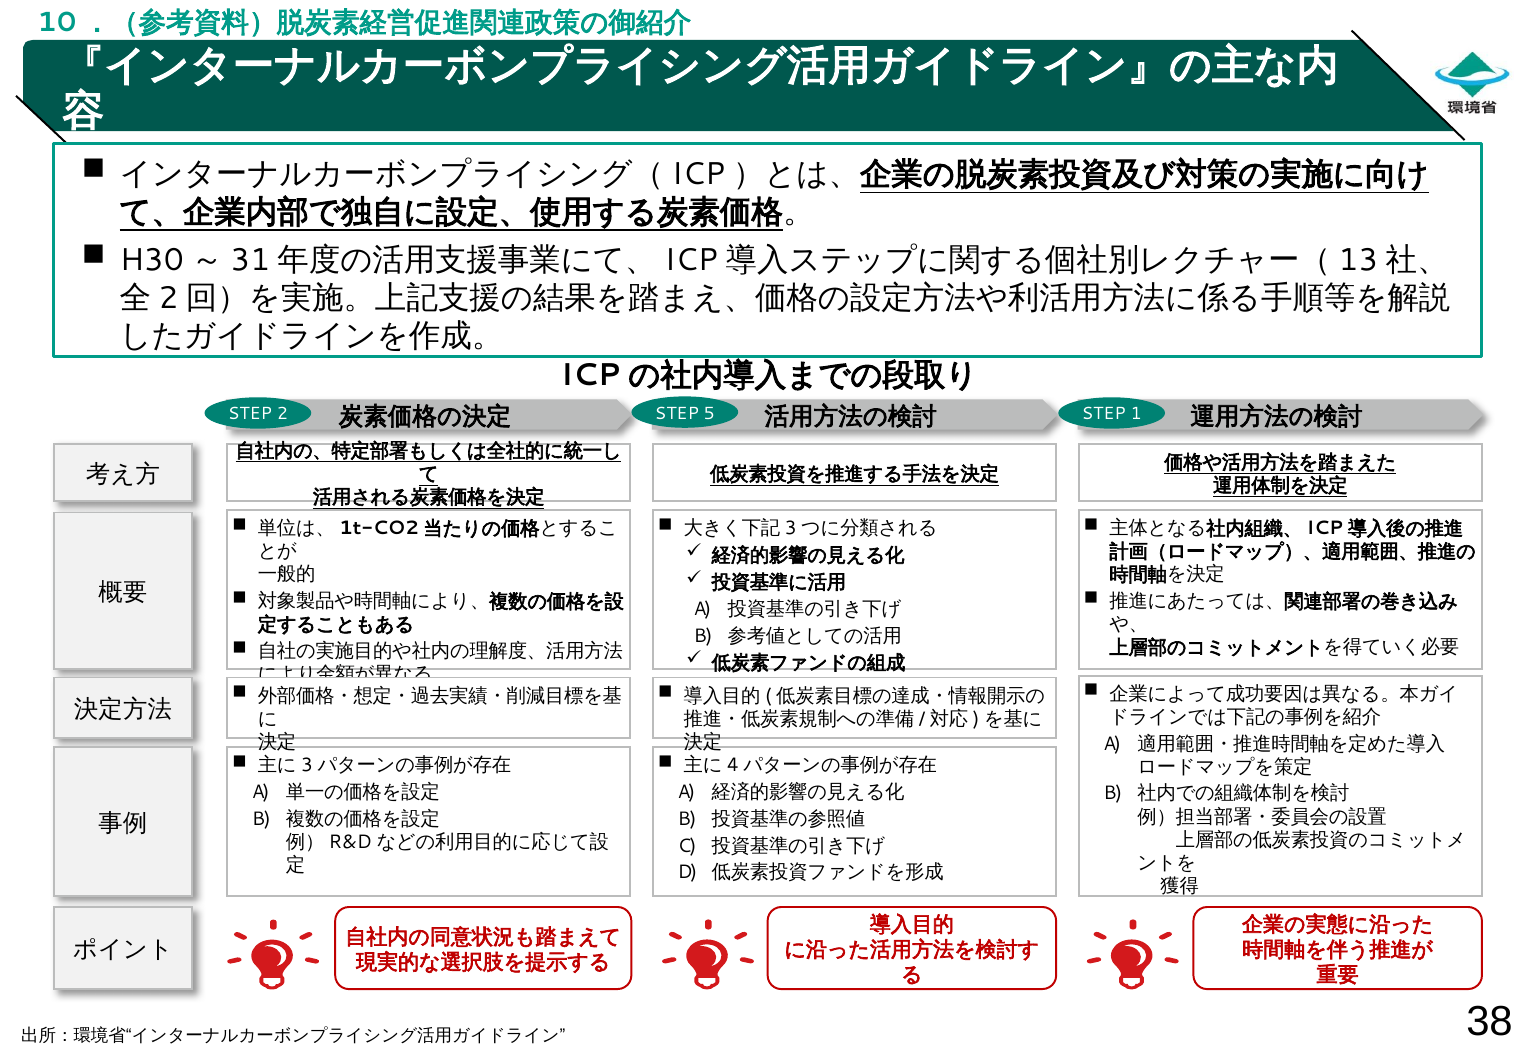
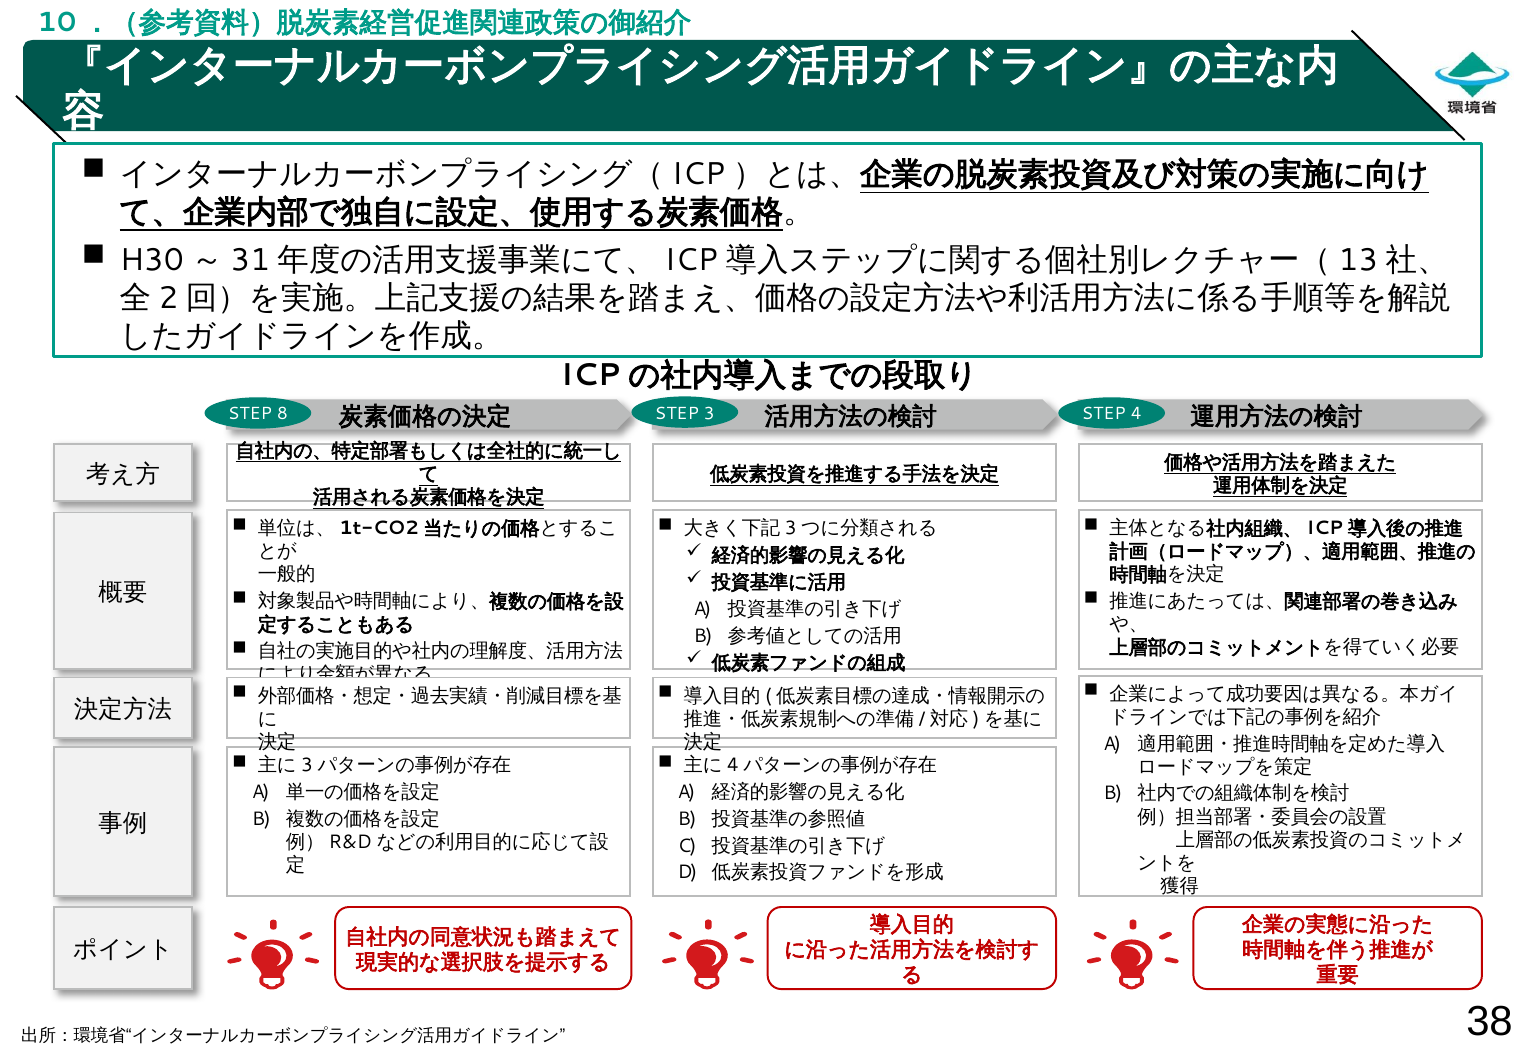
5: 5 -> 3 (709, 413)
2: 2 -> 8 (282, 414)
1: 1 -> 4 (1136, 414)
